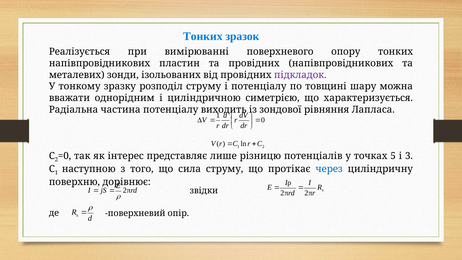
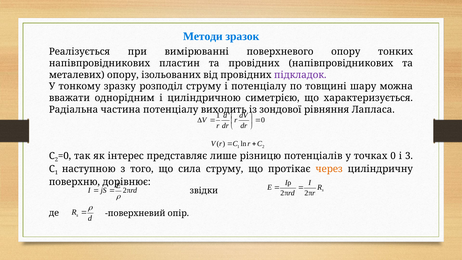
Тонких: Тонких -> Методи (203, 36)
металевих зонди: зонди -> опору (123, 75)
точках 5: 5 -> 0 (393, 156)
через colour: blue -> orange (329, 169)
